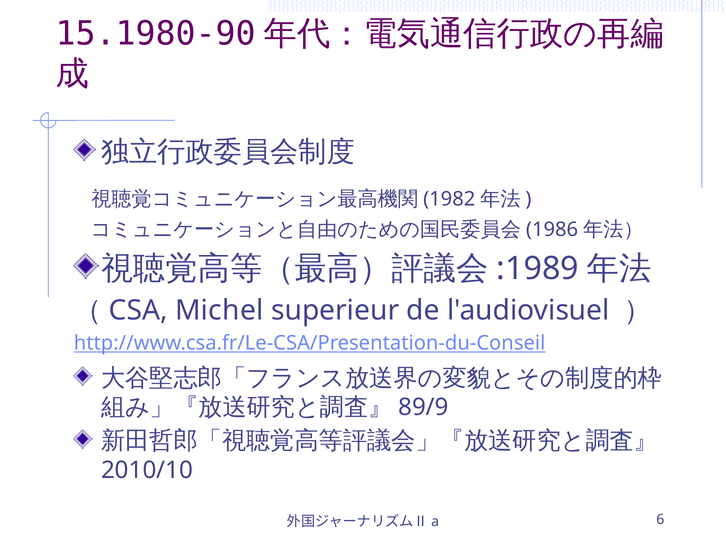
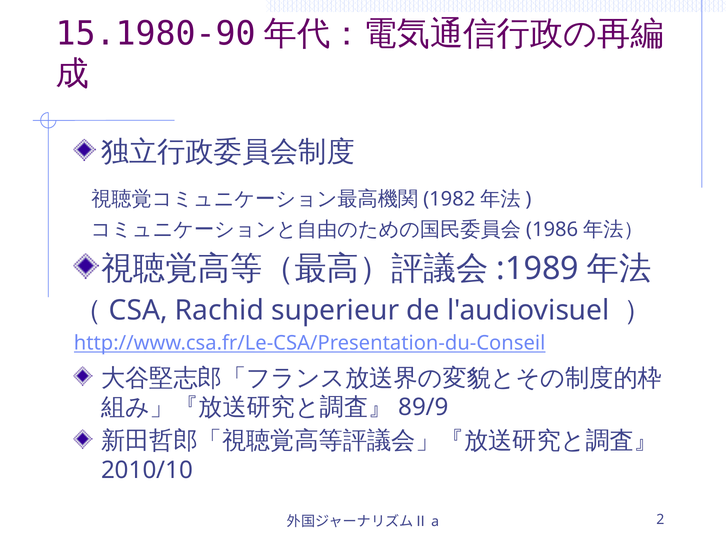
Michel: Michel -> Rachid (219, 310)
6: 6 -> 2 (660, 519)
